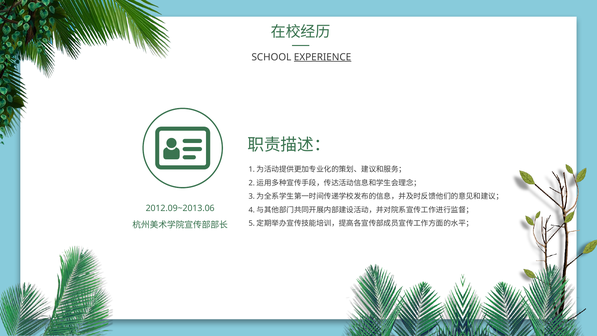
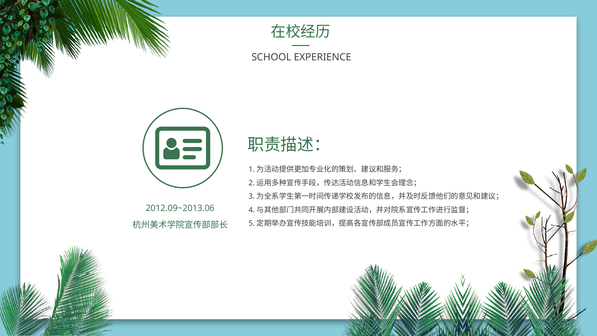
EXPERIENCE underline: present -> none (323, 57)
